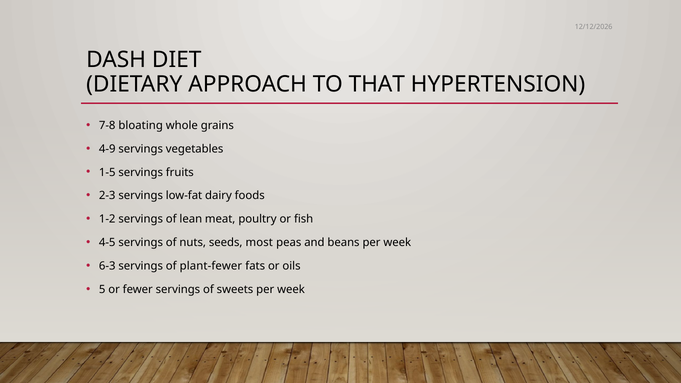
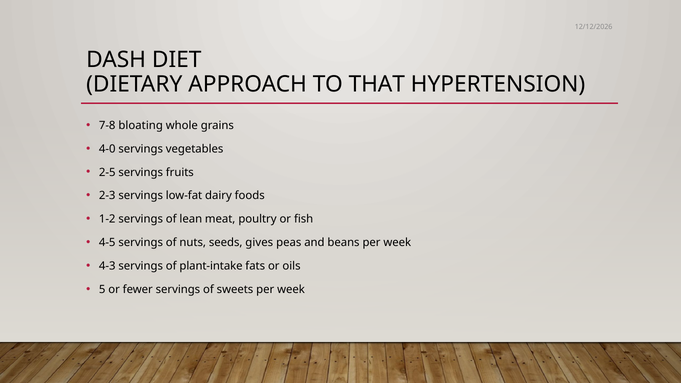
4-9: 4-9 -> 4-0 (107, 149)
1-5: 1-5 -> 2-5 (107, 172)
most: most -> gives (259, 243)
6-3: 6-3 -> 4-3 (107, 266)
plant-fewer: plant-fewer -> plant-intake (211, 266)
